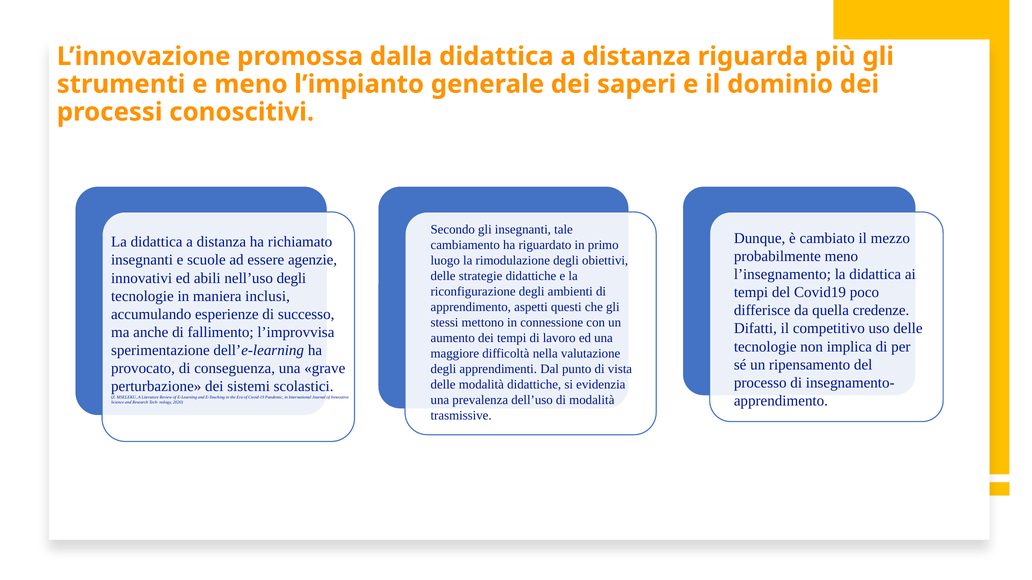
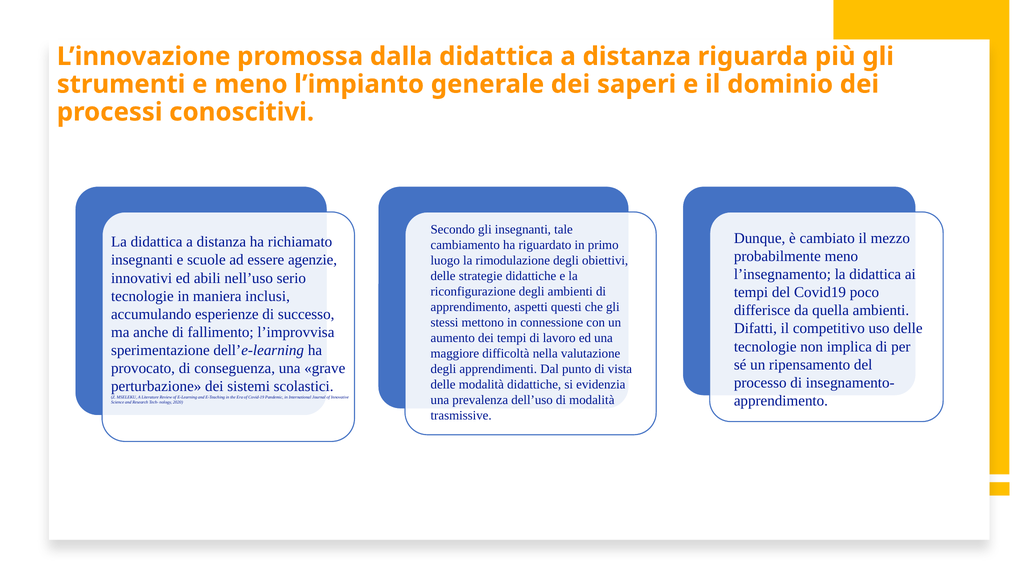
nell’uso degli: degli -> serio (291, 278)
quella credenze: credenze -> ambienti (881, 311)
